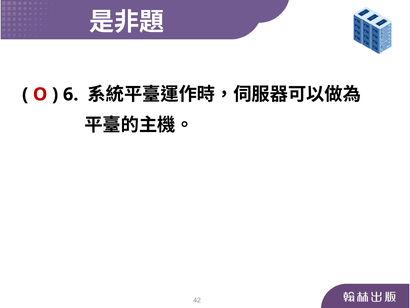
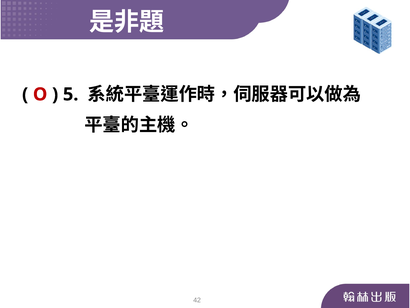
6: 6 -> 5 (71, 94)
